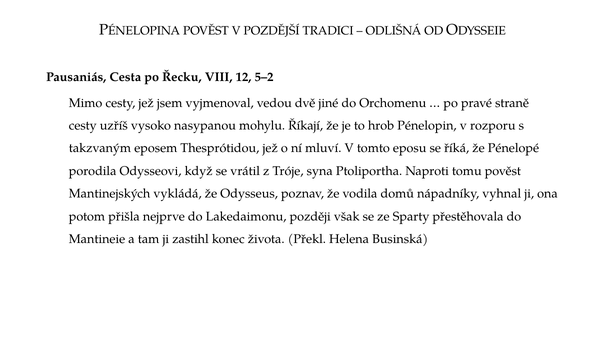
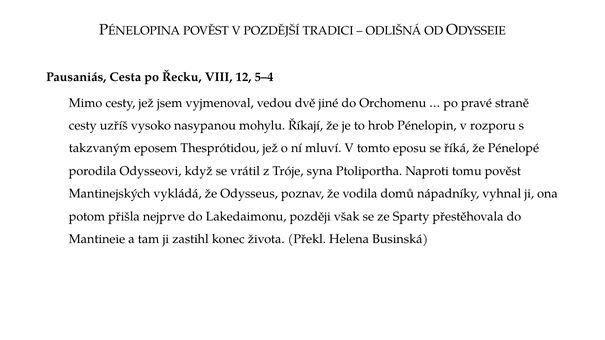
5–2: 5–2 -> 5–4 (264, 77)
